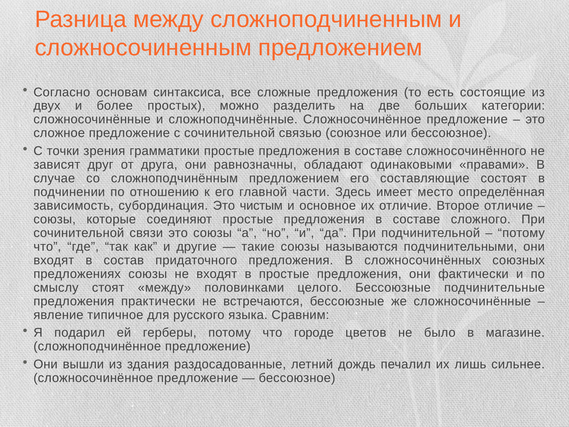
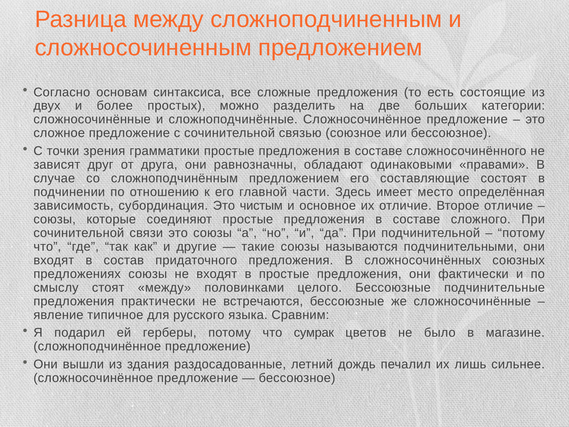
городе: городе -> сумрак (314, 333)
